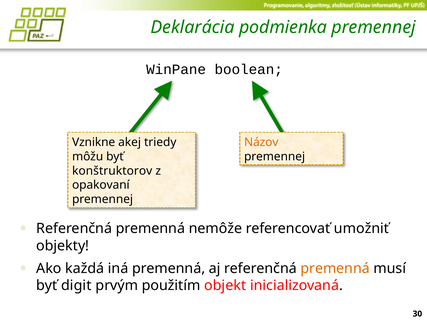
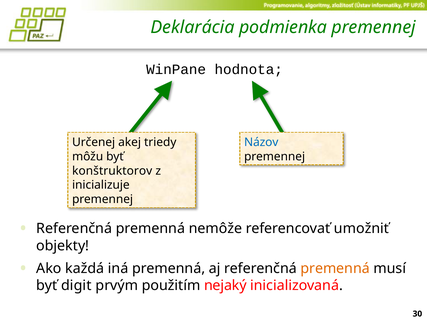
boolean: boolean -> hodnota (249, 69)
Vznikne: Vznikne -> Určenej (94, 142)
Názov colour: orange -> blue (261, 142)
opakovaní: opakovaní -> inicializuje (101, 185)
objekt: objekt -> nejaký (225, 286)
